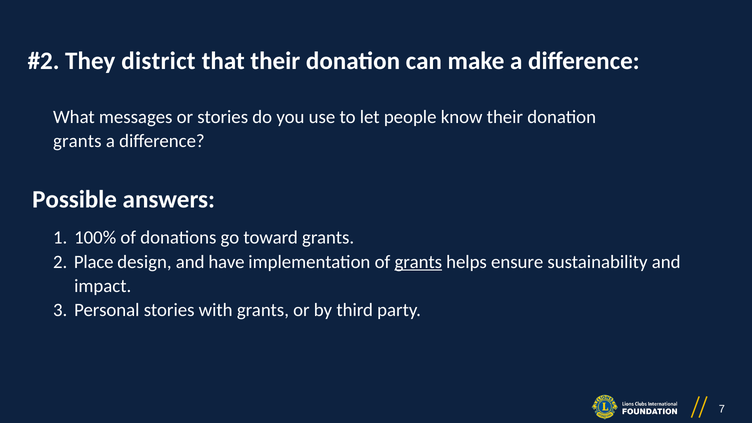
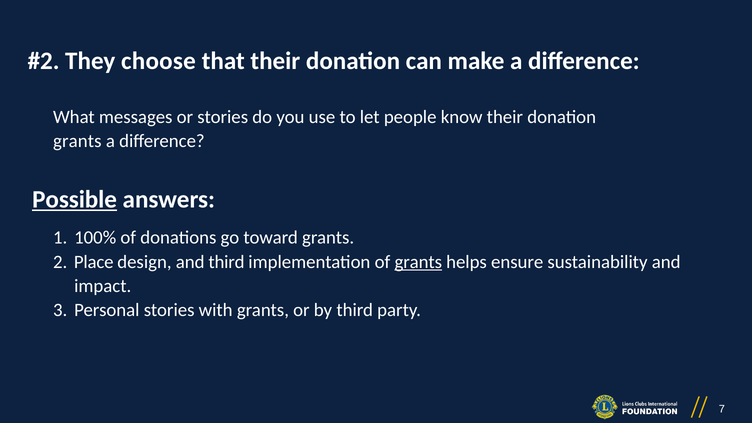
district: district -> choose (158, 61)
Possible underline: none -> present (75, 200)
and have: have -> third (227, 262)
